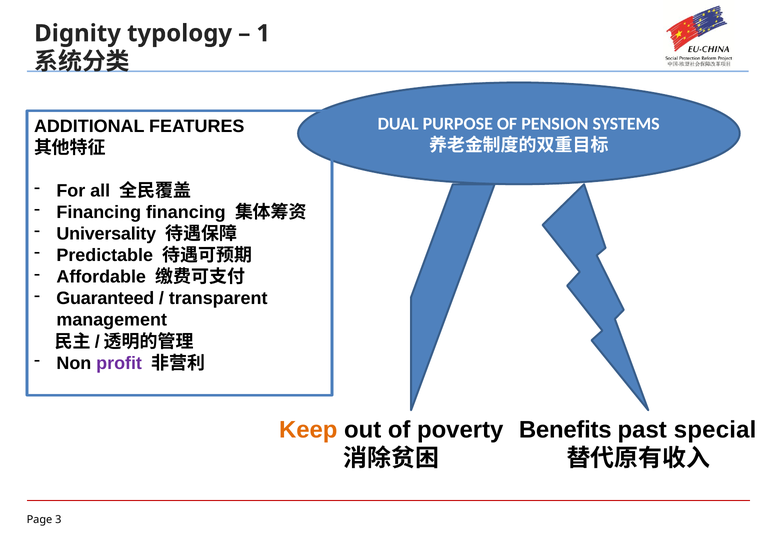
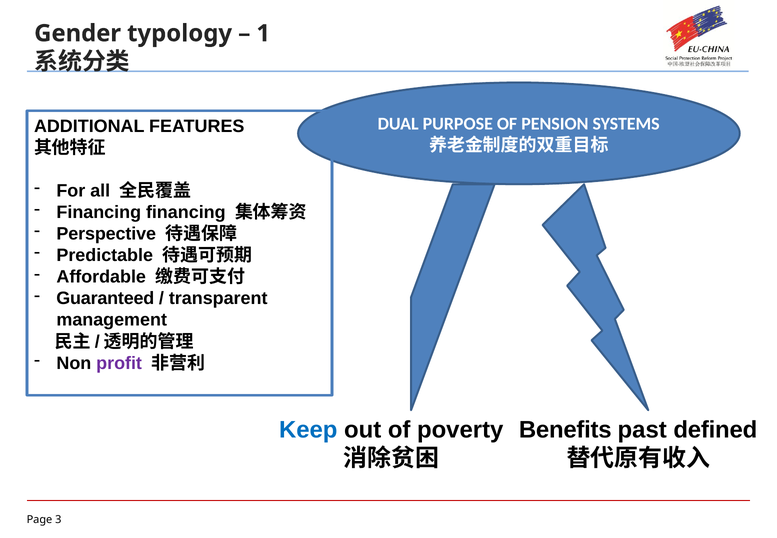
Dignity: Dignity -> Gender (78, 33)
Universality: Universality -> Perspective (106, 234)
Keep colour: orange -> blue (308, 430)
special: special -> defined (715, 430)
